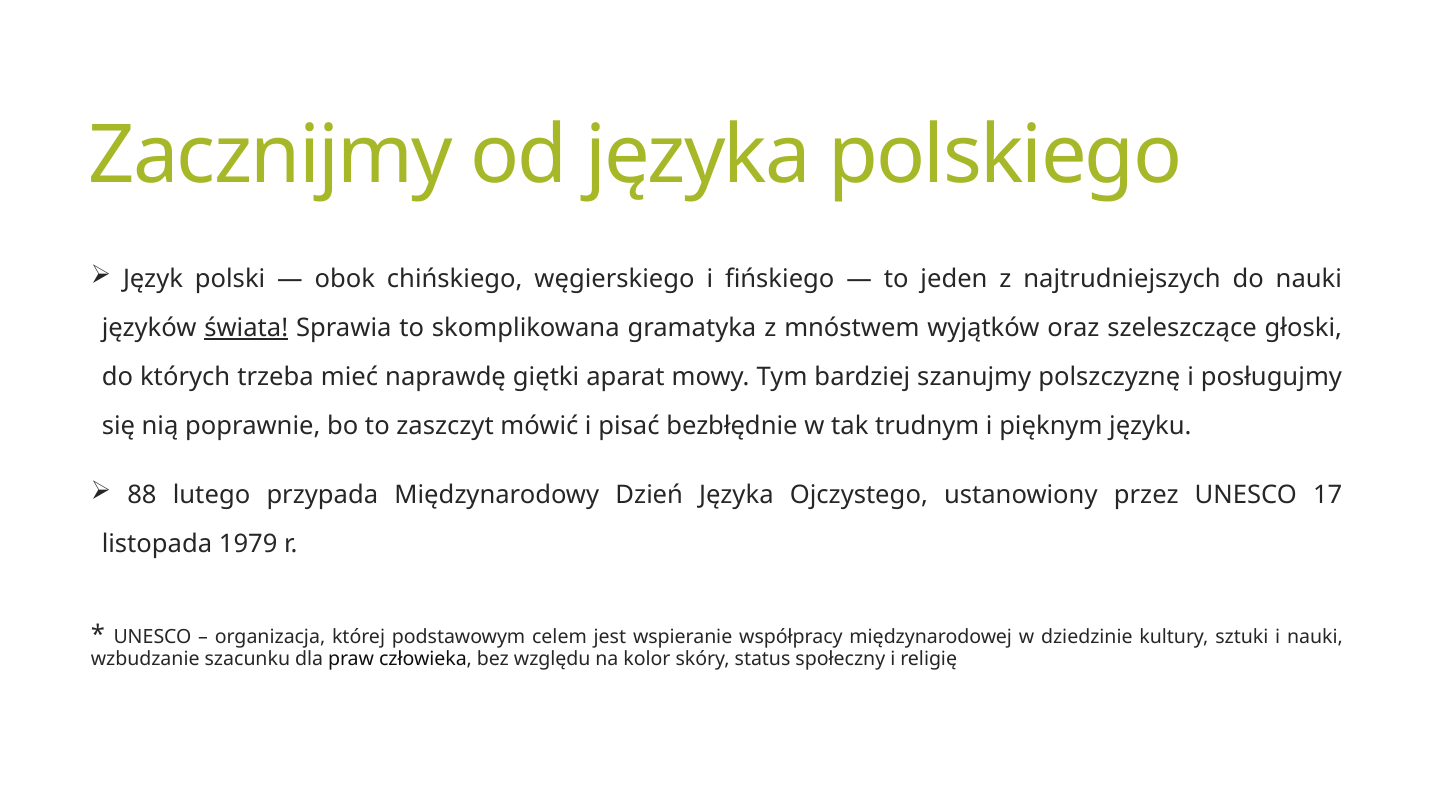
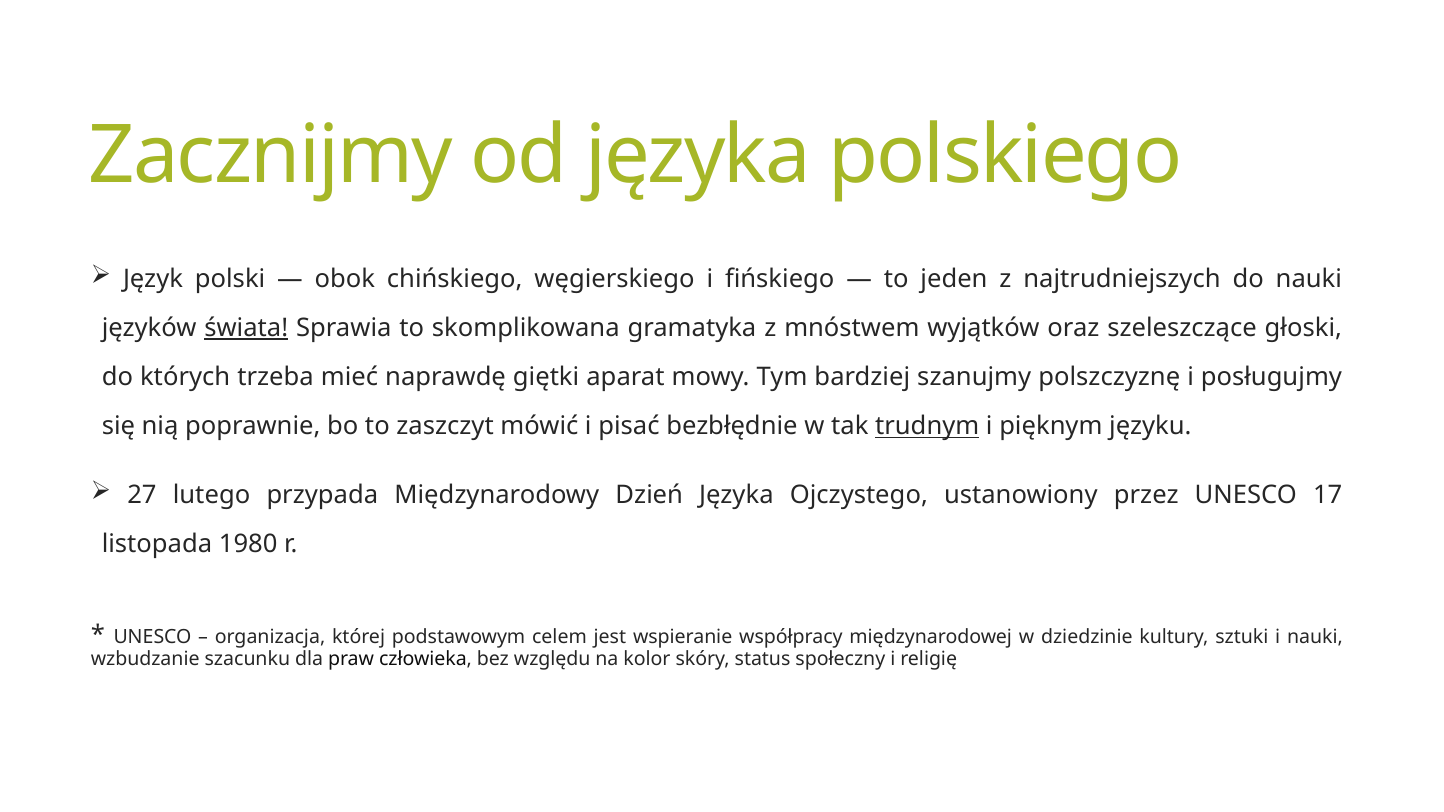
trudnym underline: none -> present (927, 427)
88: 88 -> 27 (142, 495)
1979: 1979 -> 1980 (248, 544)
